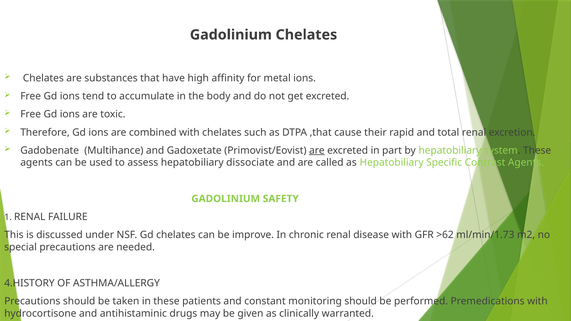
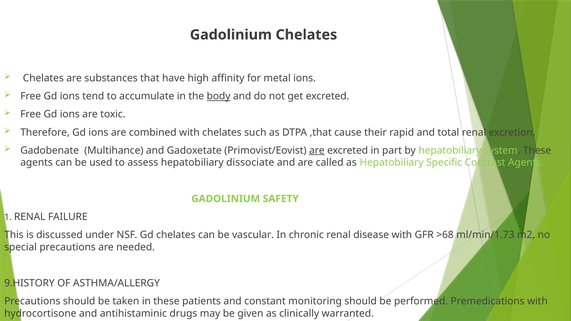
body underline: none -> present (219, 96)
improve: improve -> vascular (253, 235)
>62: >62 -> >68 (445, 235)
4.HISTORY: 4.HISTORY -> 9.HISTORY (29, 283)
